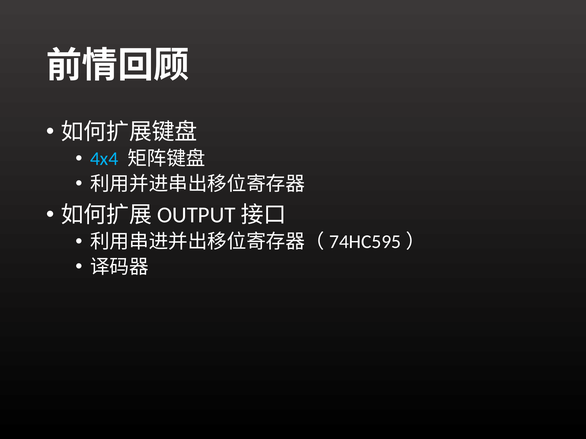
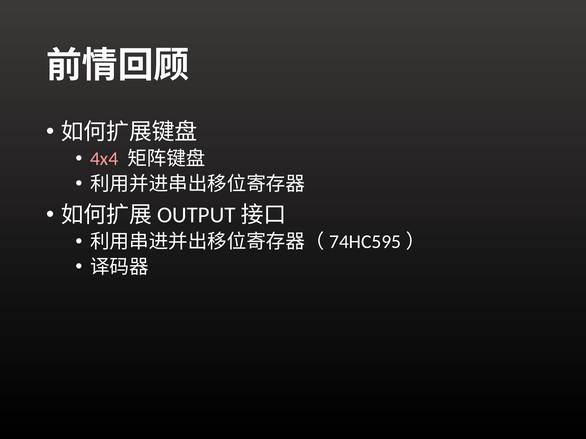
4x4 colour: light blue -> pink (104, 159)
